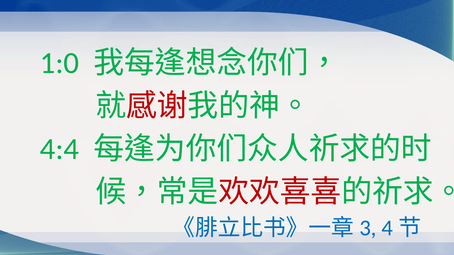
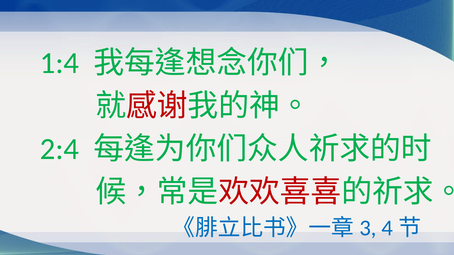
1:0: 1:0 -> 1:4 (59, 63)
4:4: 4:4 -> 2:4 (59, 149)
